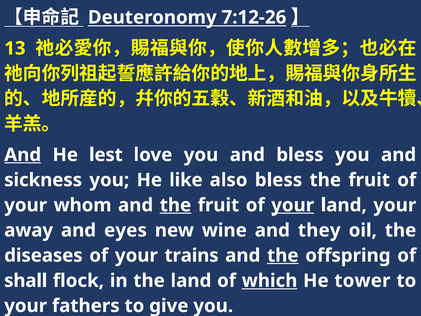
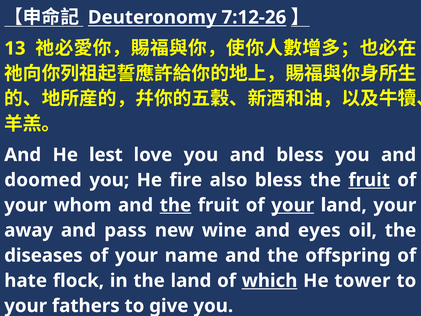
And underline: present -> none (23, 155)
sickness: sickness -> doomed (43, 180)
like: like -> fire (186, 180)
fruit underline: none -> present (369, 180)
eyes: eyes -> pass (125, 230)
they: they -> eyes (319, 230)
trains: trains -> name (191, 255)
the underline: present -> none (283, 255)
shall: shall -> hate (26, 280)
